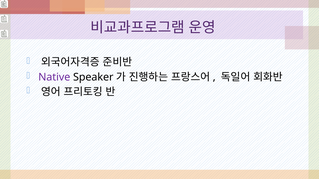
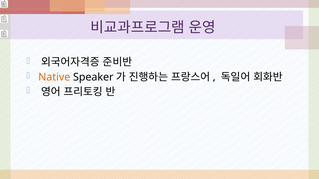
Native colour: purple -> orange (54, 77)
